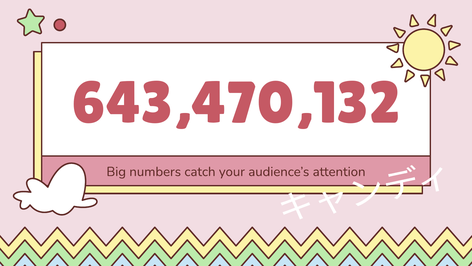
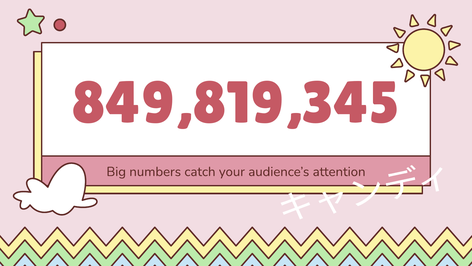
643,470,132: 643,470,132 -> 849,819,345 (236, 103)
